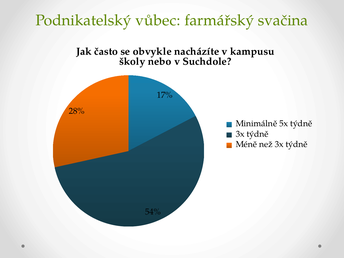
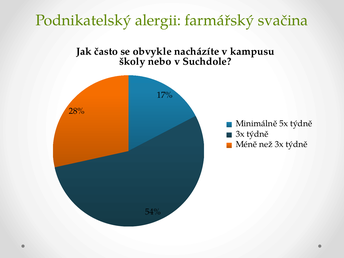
vůbec: vůbec -> alergii (158, 20)
